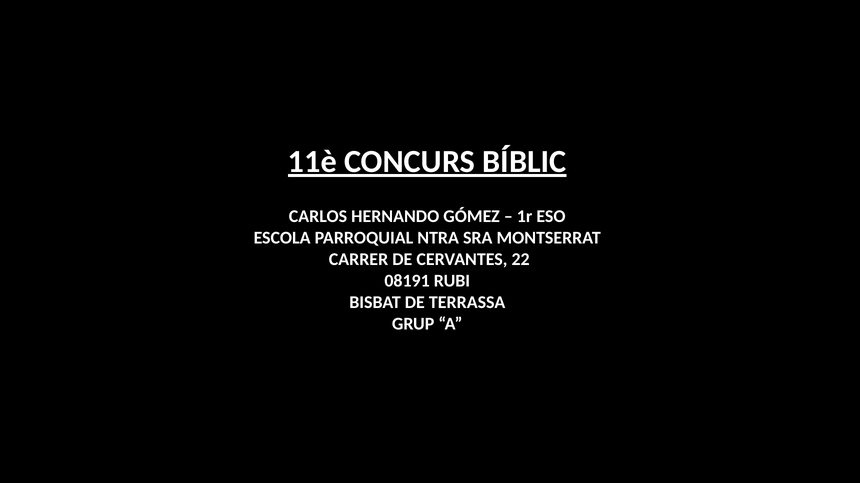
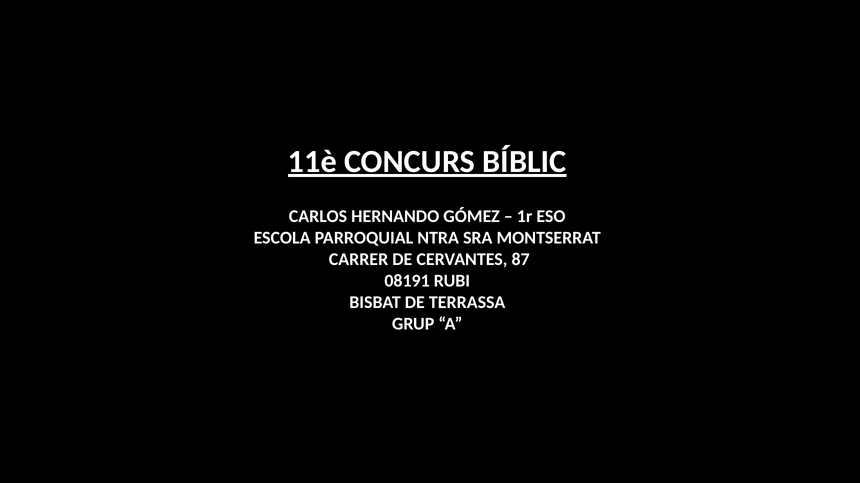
22: 22 -> 87 (521, 260)
